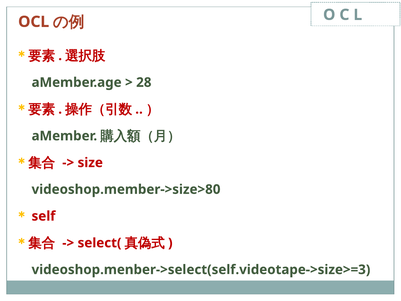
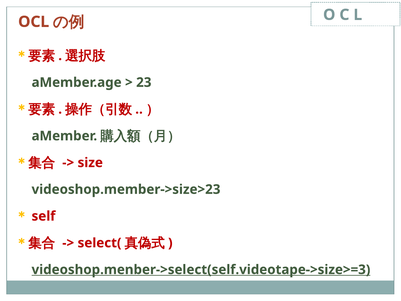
28: 28 -> 23 (144, 82)
videoshop.member->size>80: videoshop.member->size>80 -> videoshop.member->size>23 (126, 189)
videoshop.menber->select(self.videotape->size>=3 underline: none -> present (201, 269)
